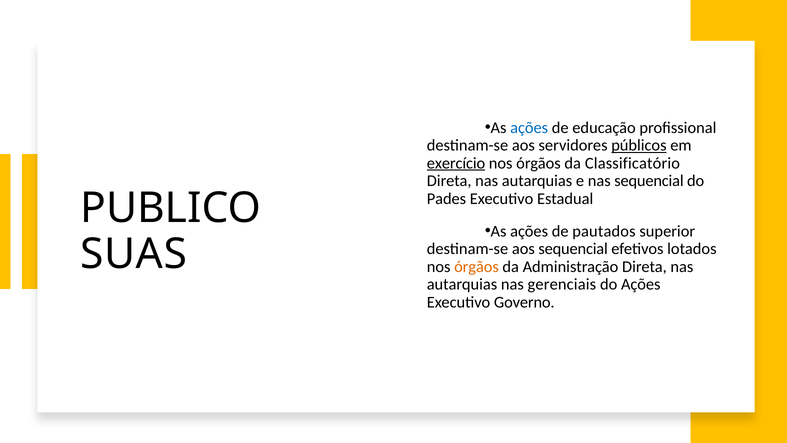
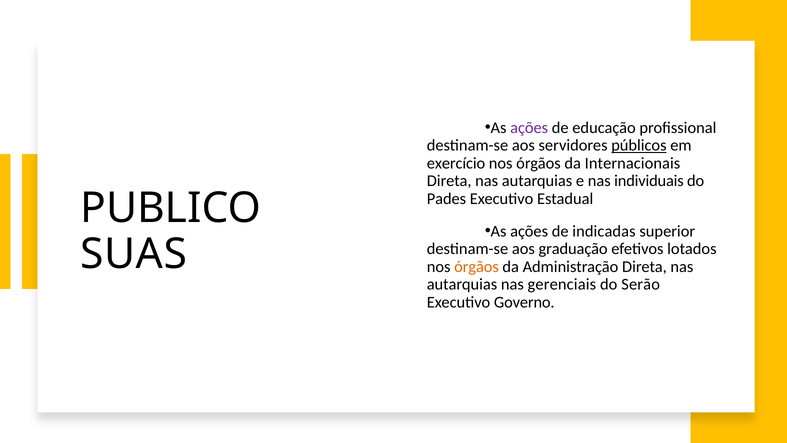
ações colour: blue -> purple (529, 128)
exercício underline: present -> none (456, 163)
Classificatório: Classificatório -> Internacionais (632, 163)
nas sequencial: sequencial -> individuais (649, 181)
pautados: pautados -> indicadas (604, 231)
aos sequencial: sequencial -> graduação (573, 249)
do Ações: Ações -> Serão (641, 284)
